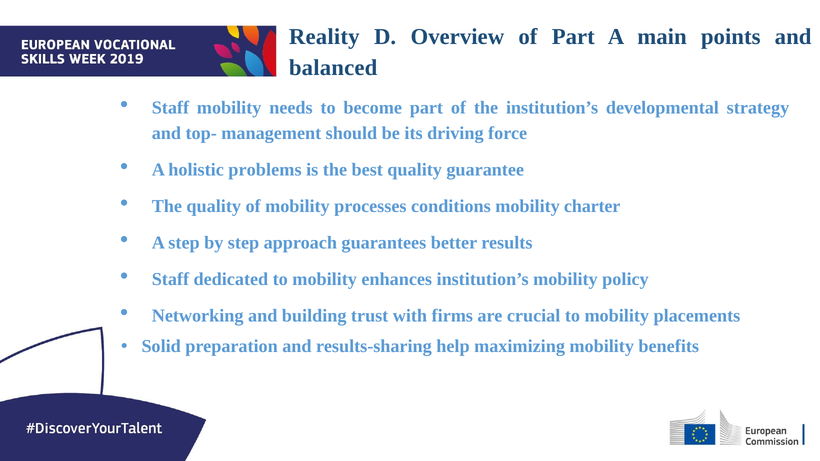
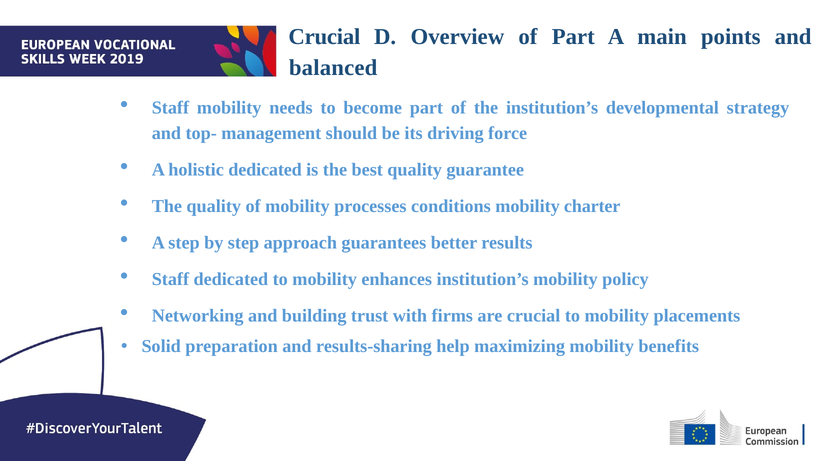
Reality: Reality -> Crucial (324, 37)
holistic problems: problems -> dedicated (265, 170)
